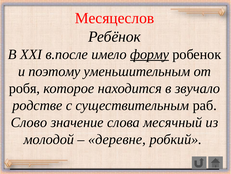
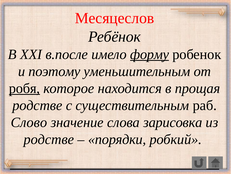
робя underline: none -> present (24, 88)
звучало: звучало -> прощая (198, 88)
месячный: месячный -> зарисовка (173, 122)
молодой: молодой -> родстве (49, 139)
деревне: деревне -> порядки (117, 139)
